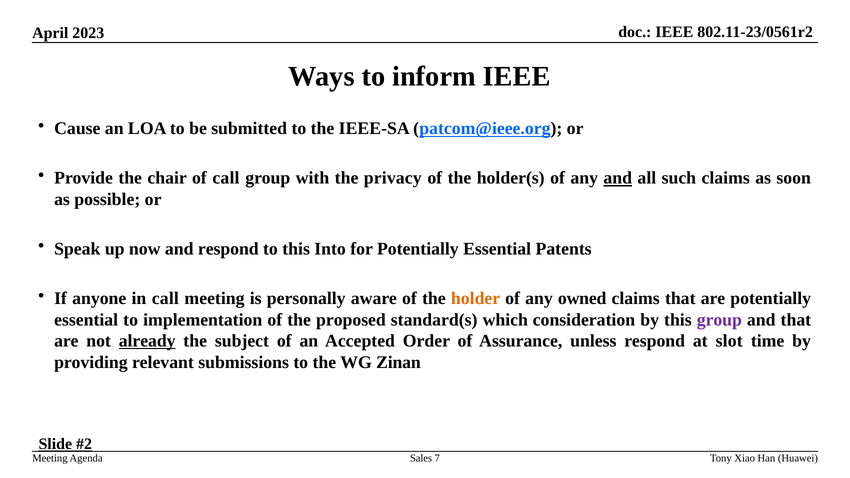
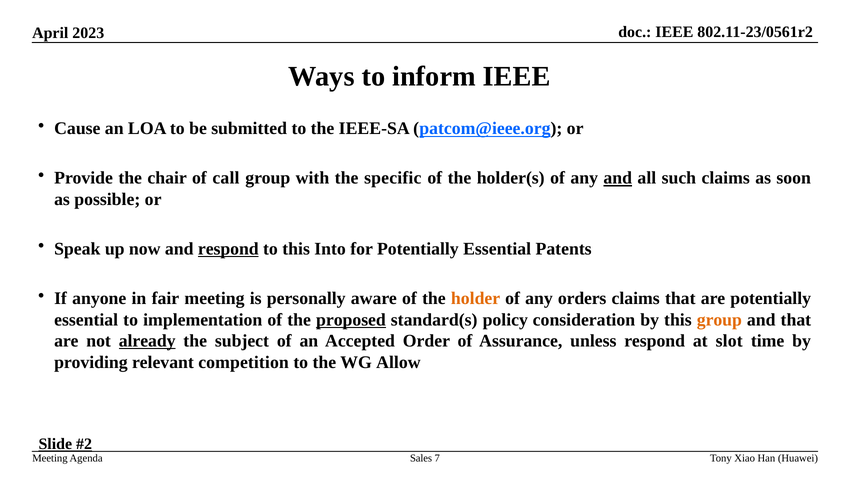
privacy: privacy -> specific (393, 178)
respond underline: none -> present (228, 249)
in call: call -> fair (165, 299)
owned: owned -> orders (582, 299)
proposed underline: none -> present (351, 320)
which: which -> policy (505, 320)
group colour: purple -> orange (719, 320)
submissions: submissions -> competition (244, 362)
Zinan: Zinan -> Allow (398, 362)
